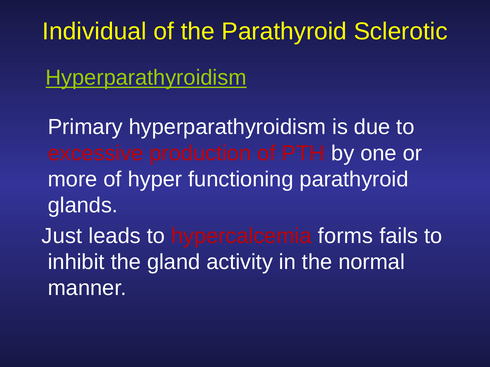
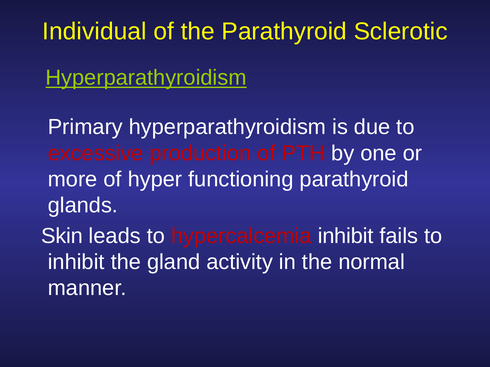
Just: Just -> Skin (62, 236)
hypercalcemia forms: forms -> inhibit (346, 236)
